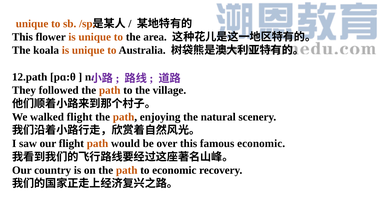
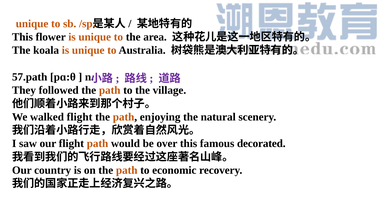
12.path: 12.path -> 57.path (30, 77)
famous economic: economic -> decorated (261, 143)
